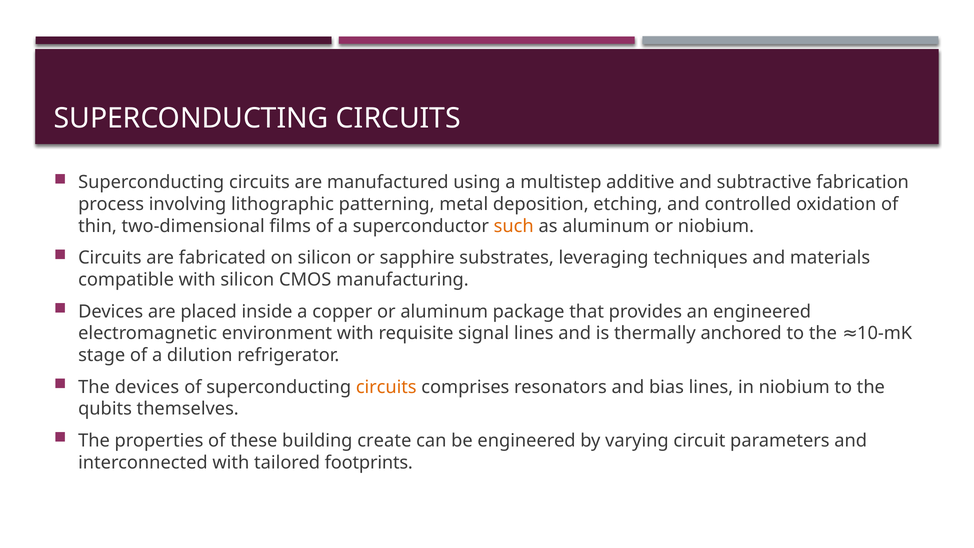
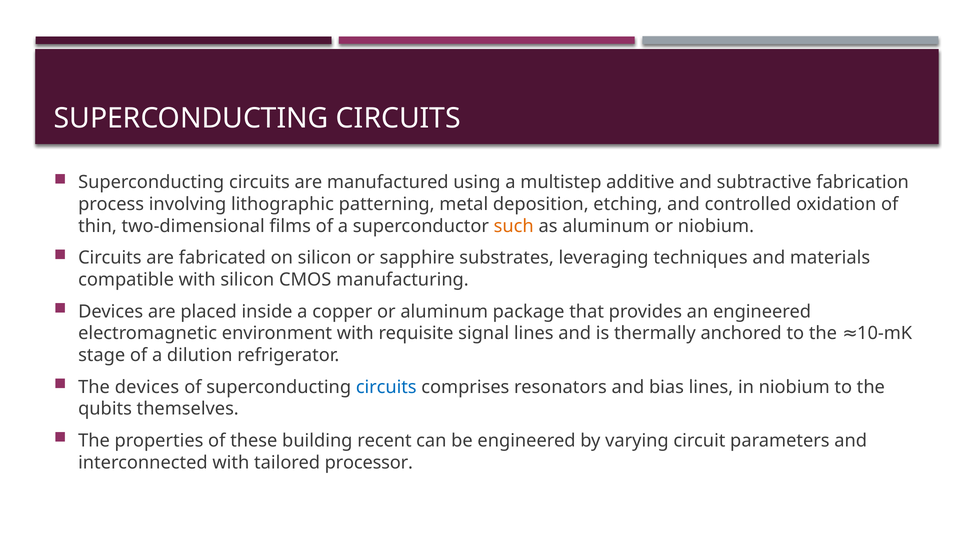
circuits colour: orange -> blue (386, 387)
create: create -> recent (384, 440)
footprints: footprints -> processor (369, 462)
